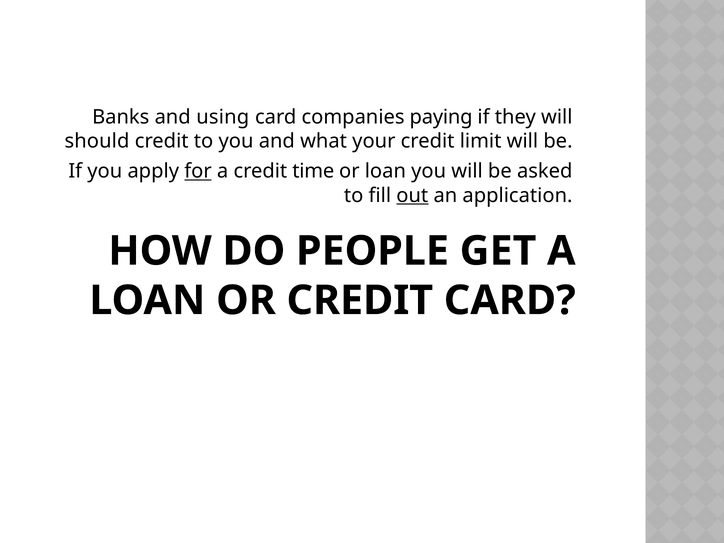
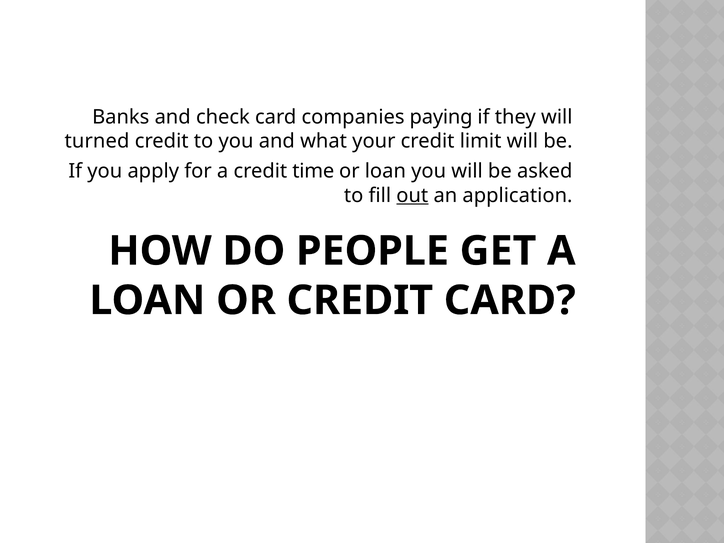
using: using -> check (223, 117)
should: should -> turned (97, 141)
for underline: present -> none (198, 171)
